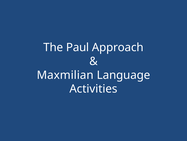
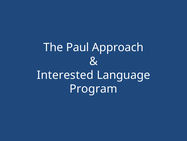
Maxmilian: Maxmilian -> Interested (65, 75)
Activities: Activities -> Program (93, 88)
